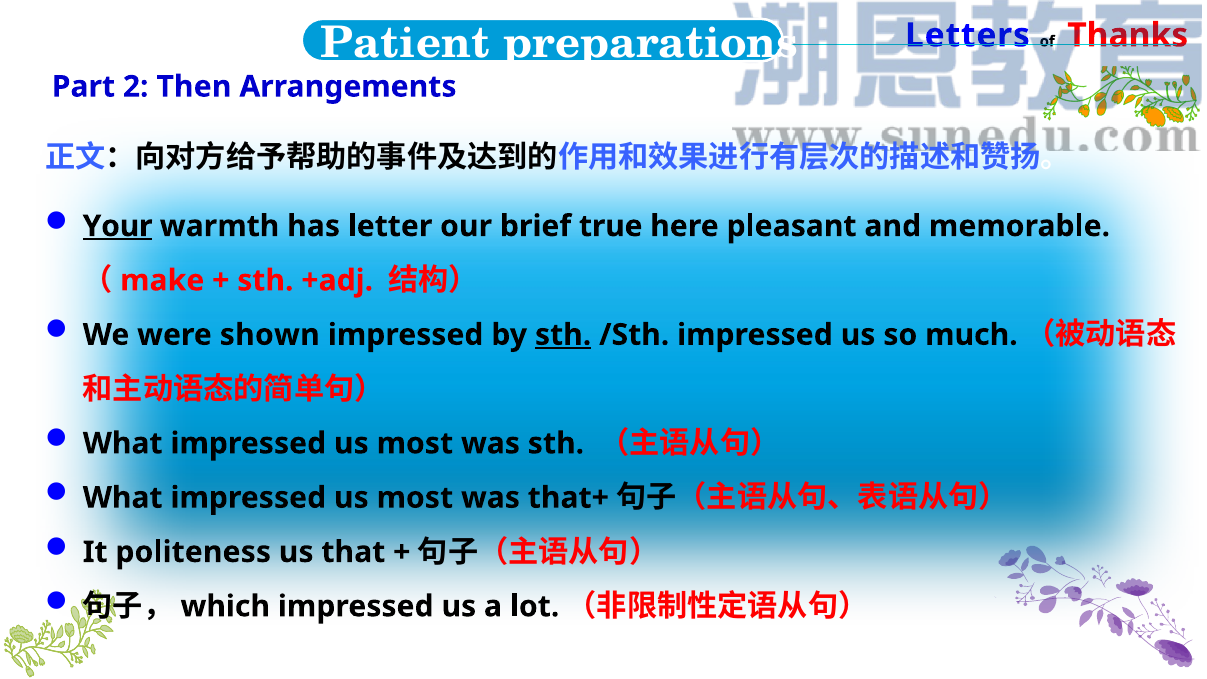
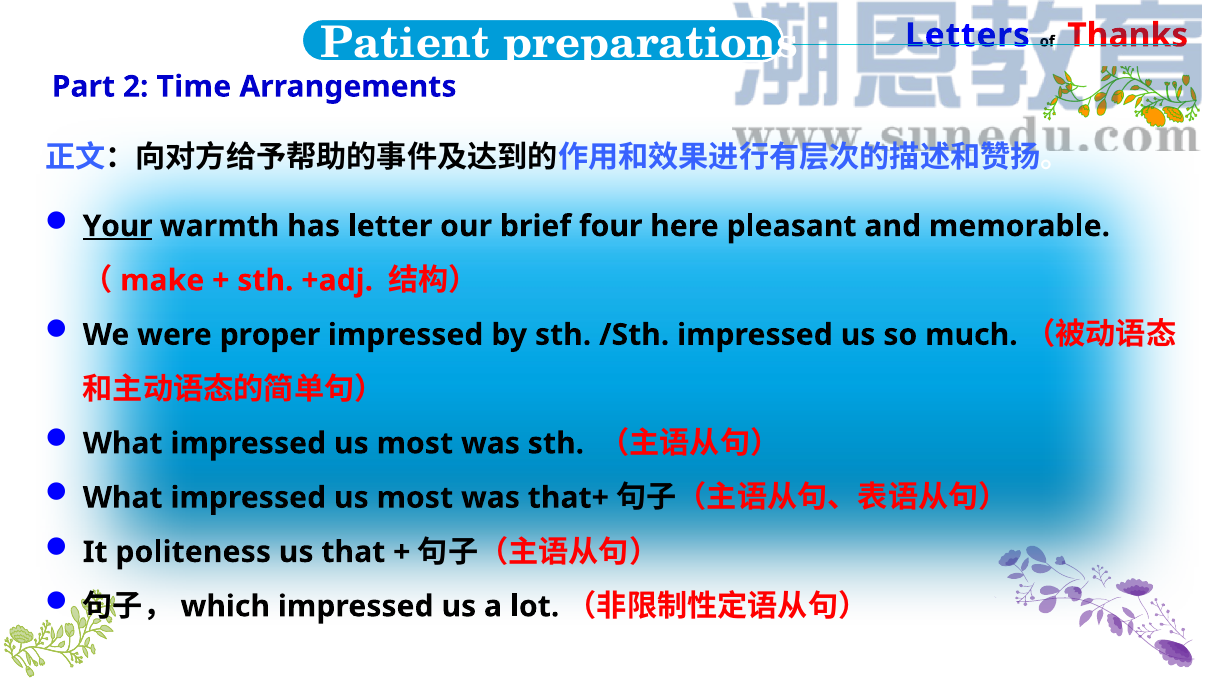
Then: Then -> Time (194, 87)
true: true -> four (611, 226)
shown: shown -> proper (270, 335)
sth underline: present -> none (563, 335)
